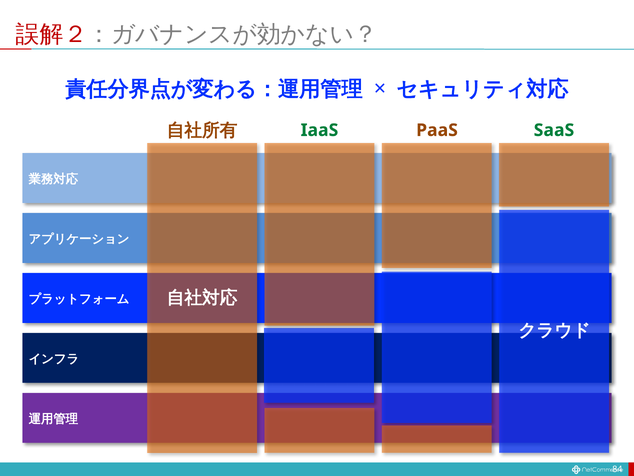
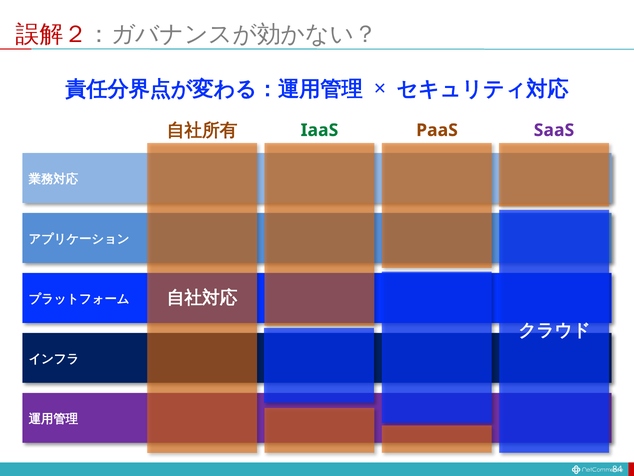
SaaS colour: green -> purple (554, 130)
